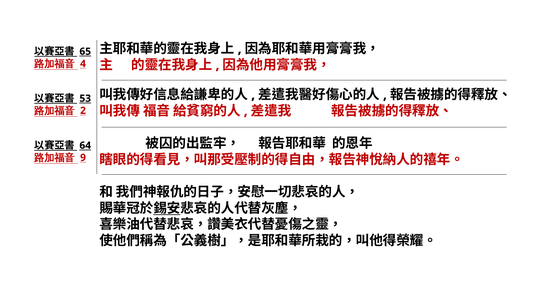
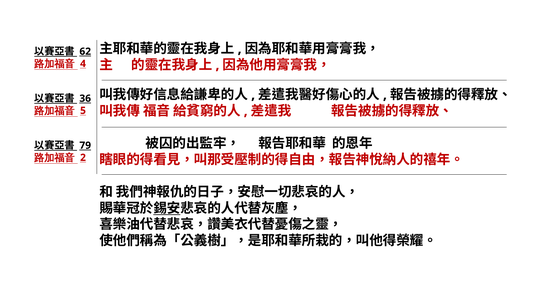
65: 65 -> 62 (85, 51)
53: 53 -> 36 (85, 98)
2: 2 -> 5 (83, 111)
64: 64 -> 79 (85, 145)
9: 9 -> 2 (83, 157)
